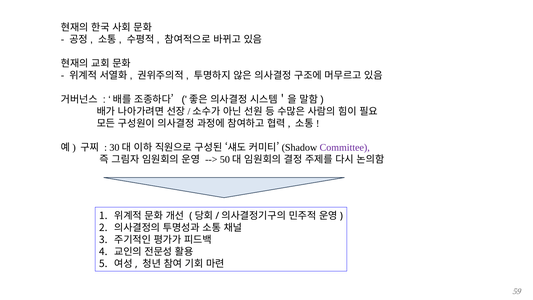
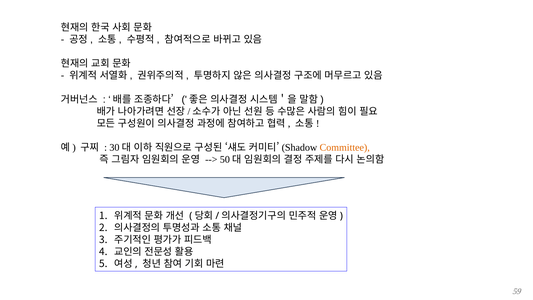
Committee colour: purple -> orange (345, 147)
